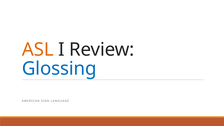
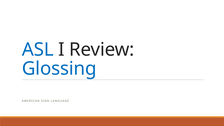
ASL colour: orange -> blue (38, 50)
